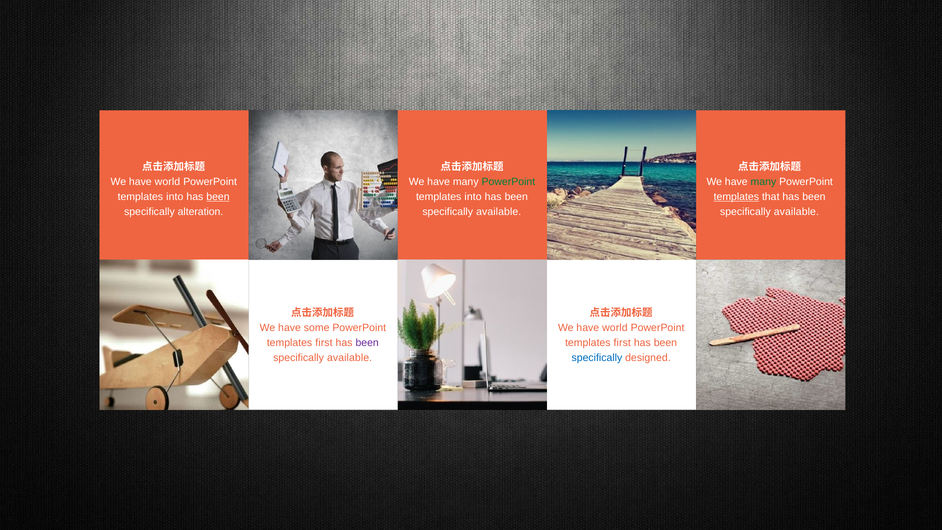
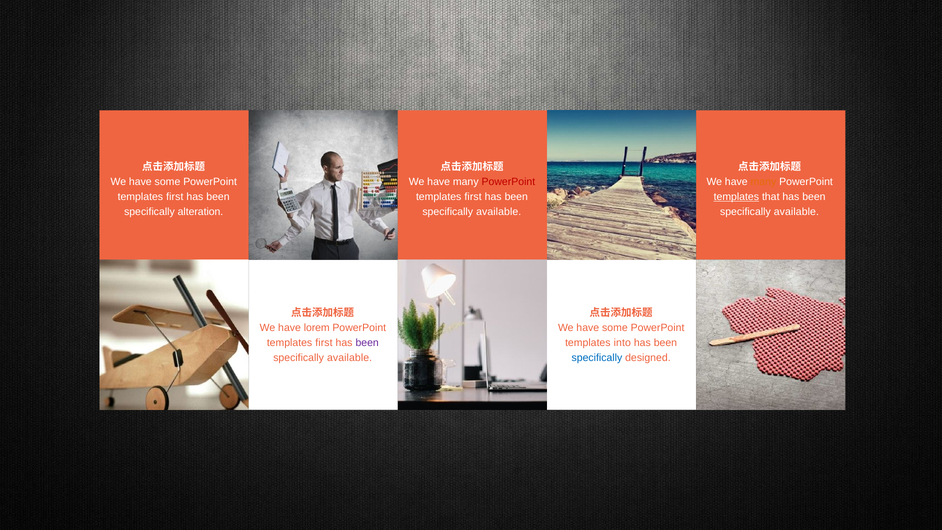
world: world -> some (167, 182)
PowerPoint colour: green -> red (508, 182)
many colour: green -> orange (763, 182)
into: into -> first (175, 197)
been underline: present -> none (218, 197)
into: into -> first (473, 197)
some: some -> lorem (317, 328)
world: world -> some (615, 328)
first: first -> into (622, 343)
